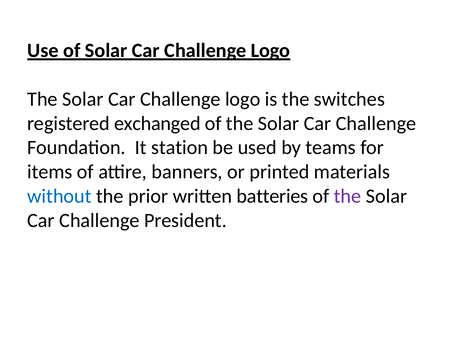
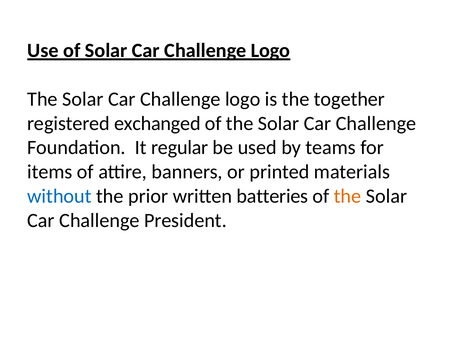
switches: switches -> together (349, 99)
station: station -> regular (180, 147)
the colour: purple -> orange (348, 196)
